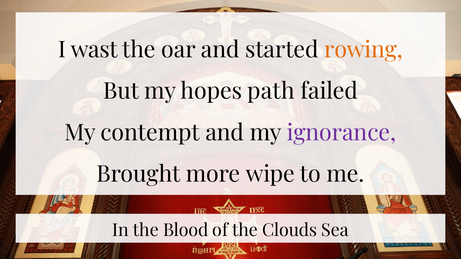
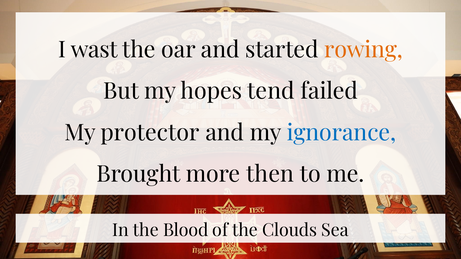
path: path -> tend (271, 92)
contempt: contempt -> protector (150, 133)
ignorance colour: purple -> blue (341, 133)
wipe: wipe -> then (270, 174)
